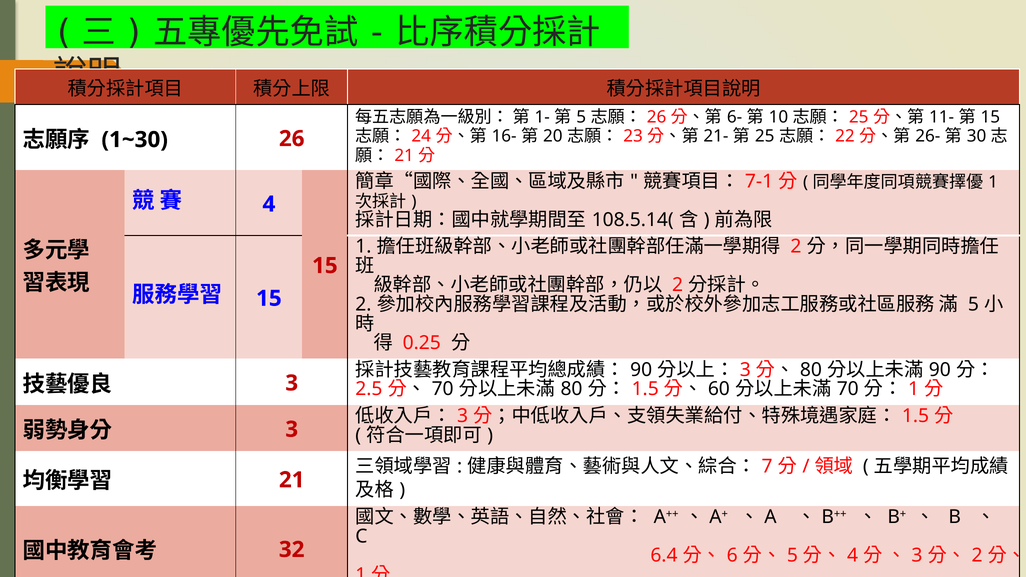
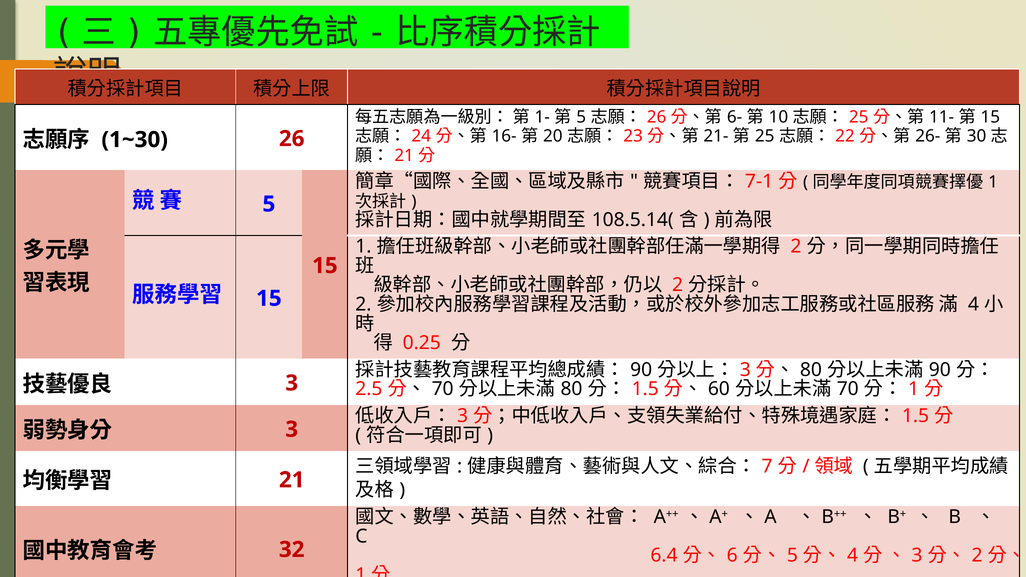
4: 4 -> 5 (269, 204)
5: 5 -> 4 (973, 304)
